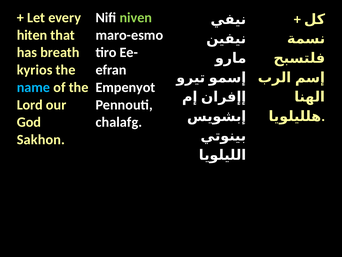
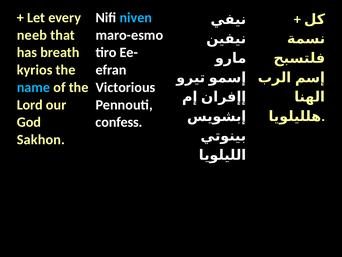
niven colour: light green -> light blue (136, 18)
hiten: hiten -> neeb (32, 35)
Empenyot: Empenyot -> Victorious (125, 87)
chalafg: chalafg -> confess (119, 122)
